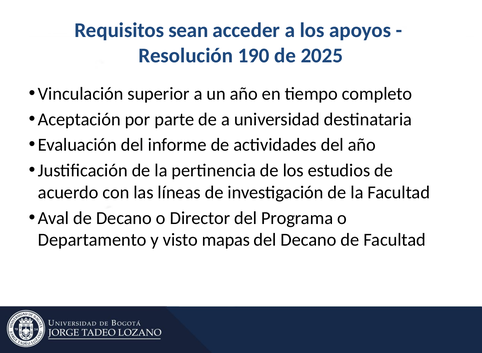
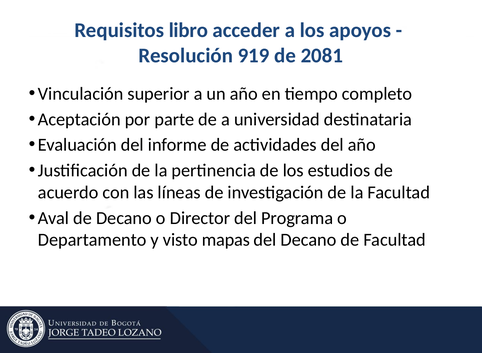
sean: sean -> libro (188, 30)
190: 190 -> 919 (254, 56)
2025: 2025 -> 2081 (322, 56)
